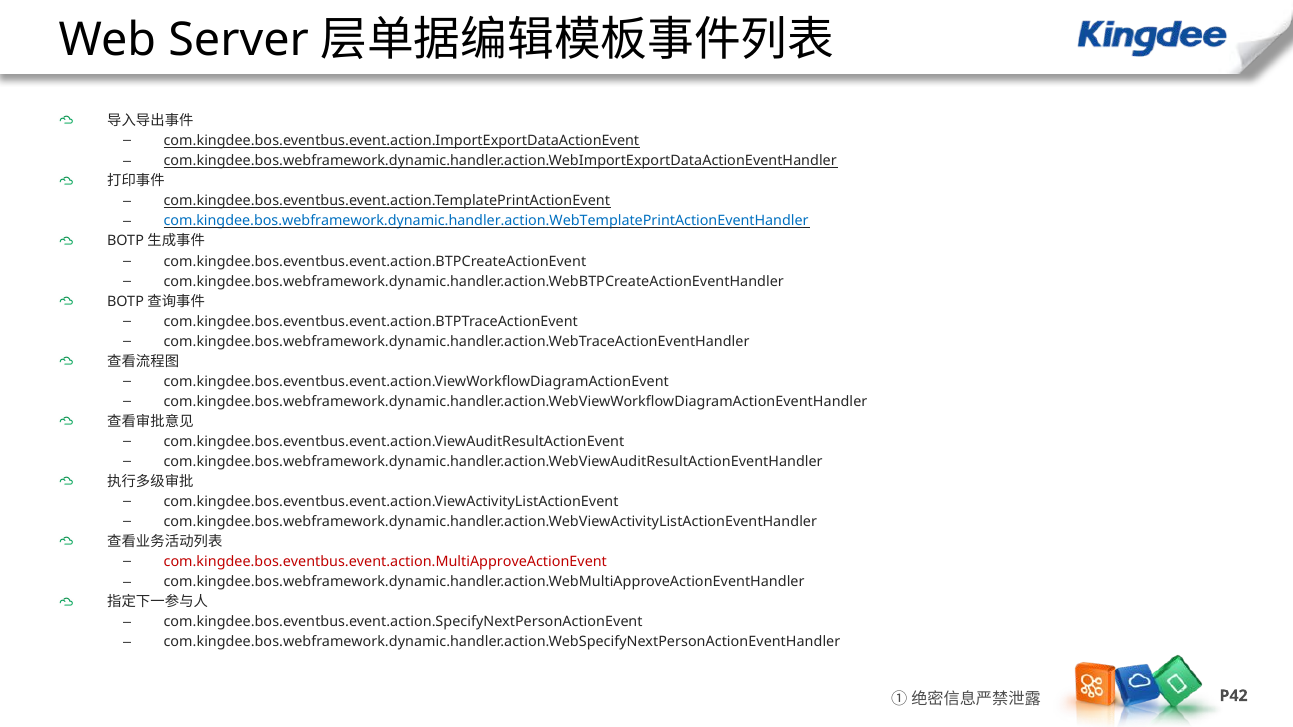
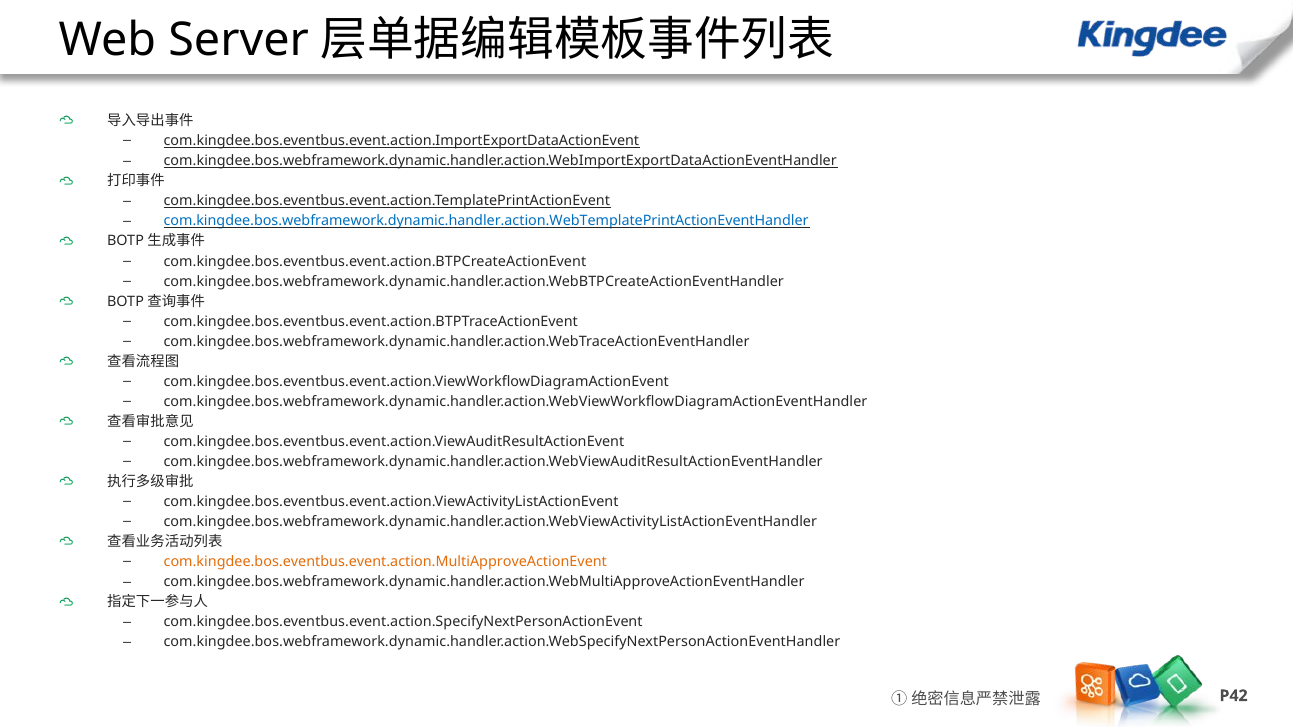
com.kingdee.bos.eventbus.event.action.MultiApproveActionEvent colour: red -> orange (385, 562)
